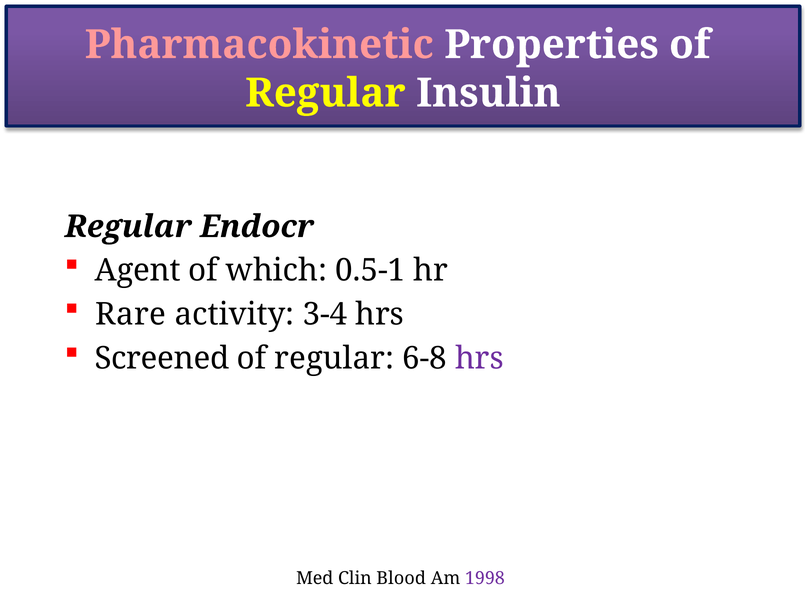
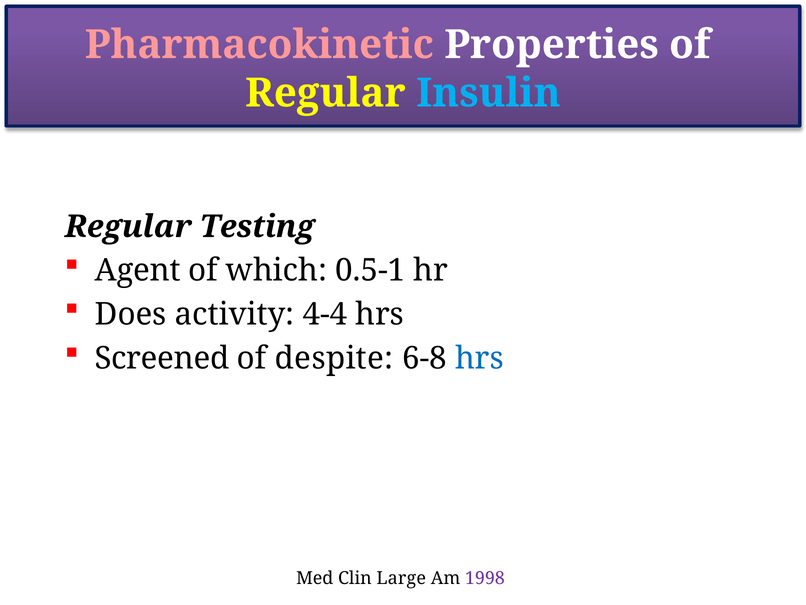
Insulin colour: white -> light blue (488, 93)
Endocr: Endocr -> Testing (257, 226)
Rare: Rare -> Does (131, 314)
3-4: 3-4 -> 4-4 (325, 314)
regular: regular -> despite (334, 358)
hrs colour: purple -> blue (479, 358)
Blood: Blood -> Large (401, 578)
